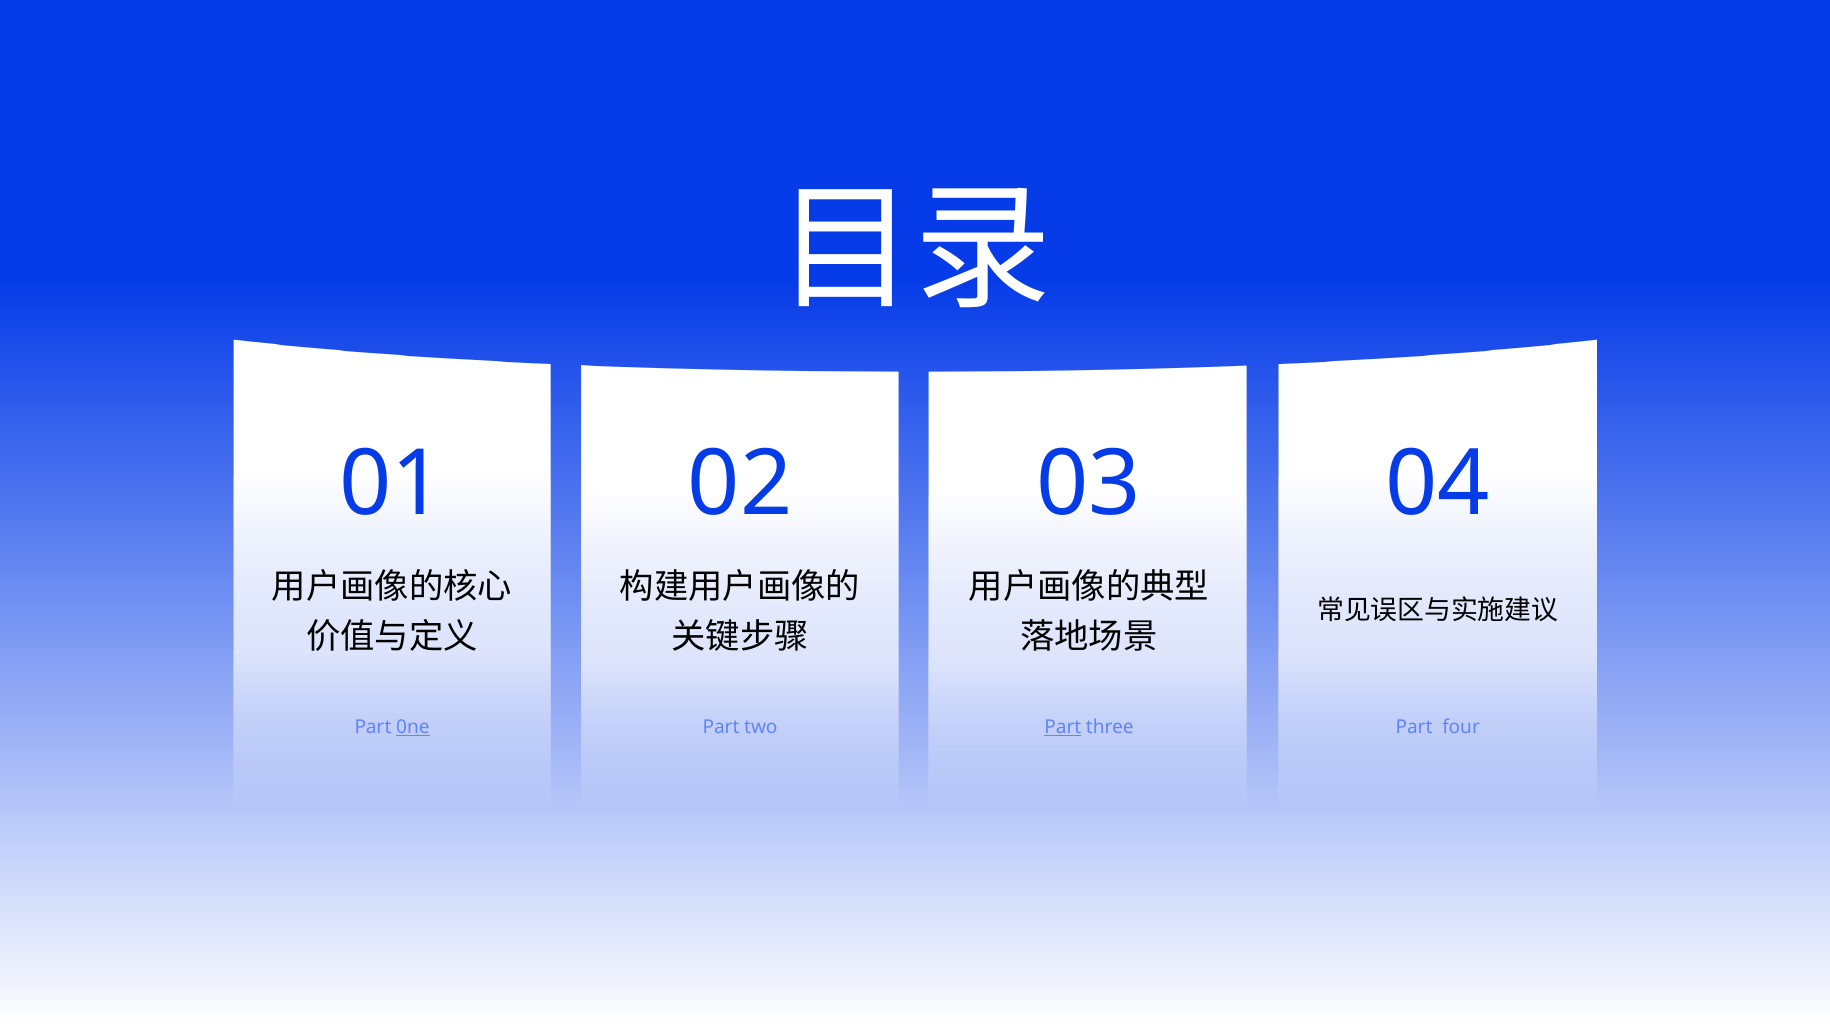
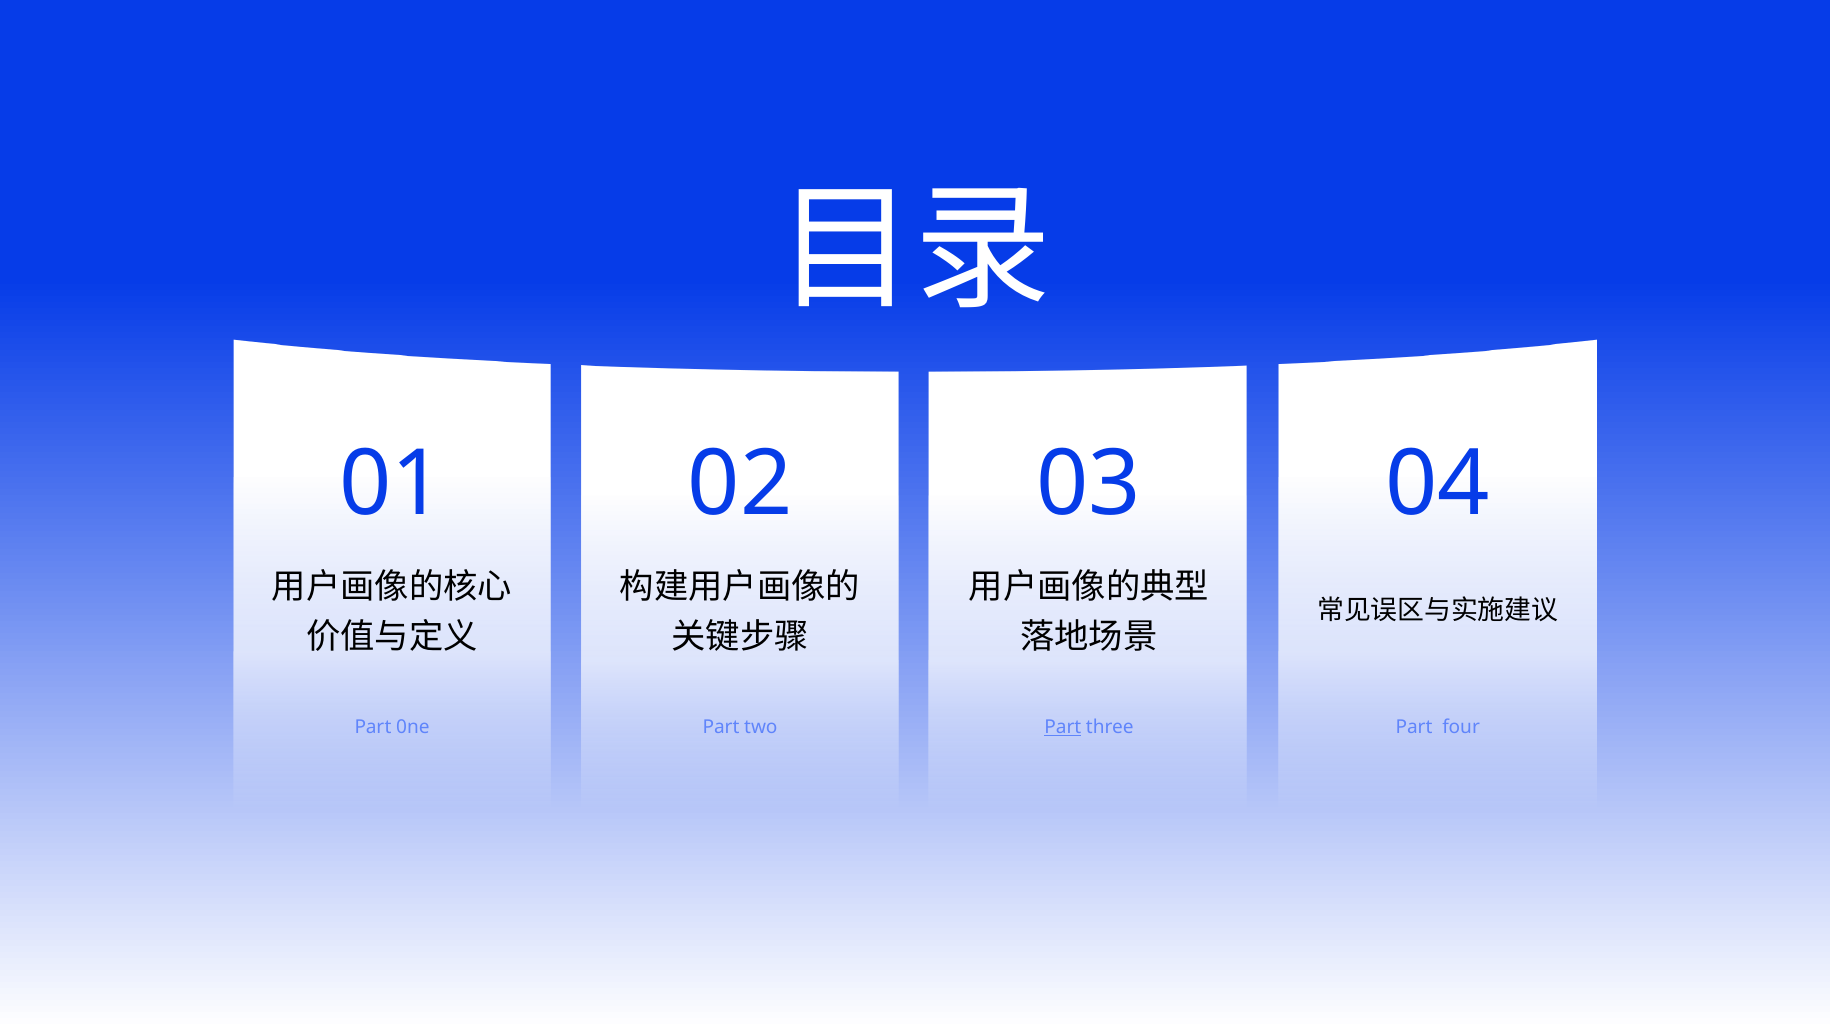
0ne underline: present -> none (413, 727)
